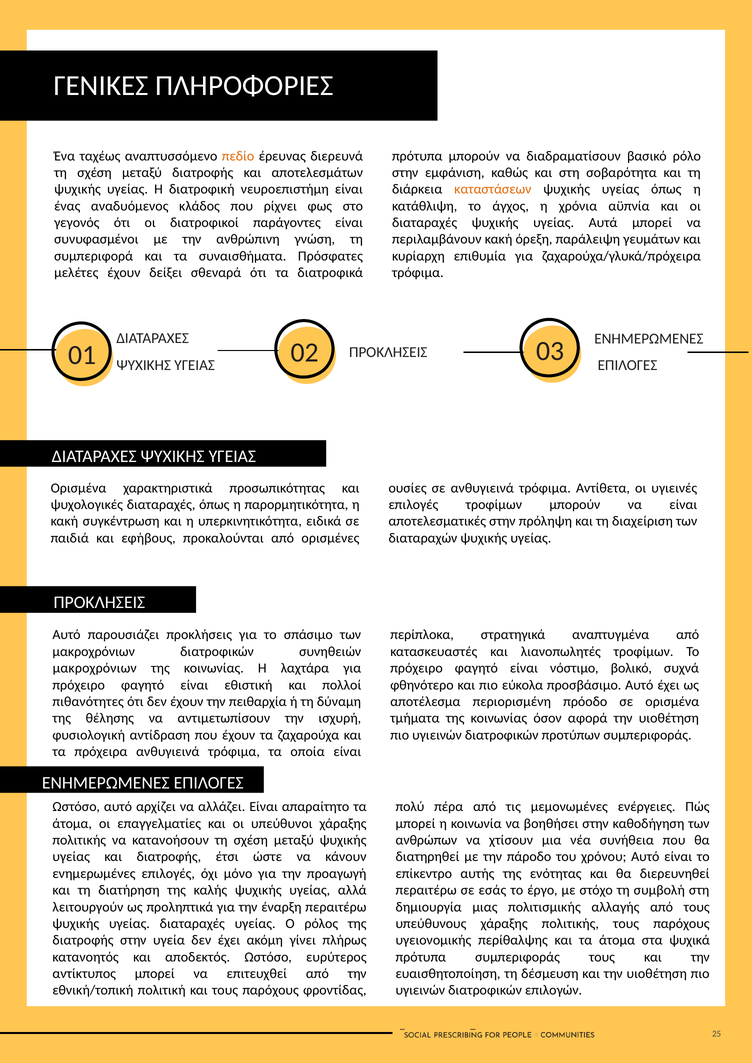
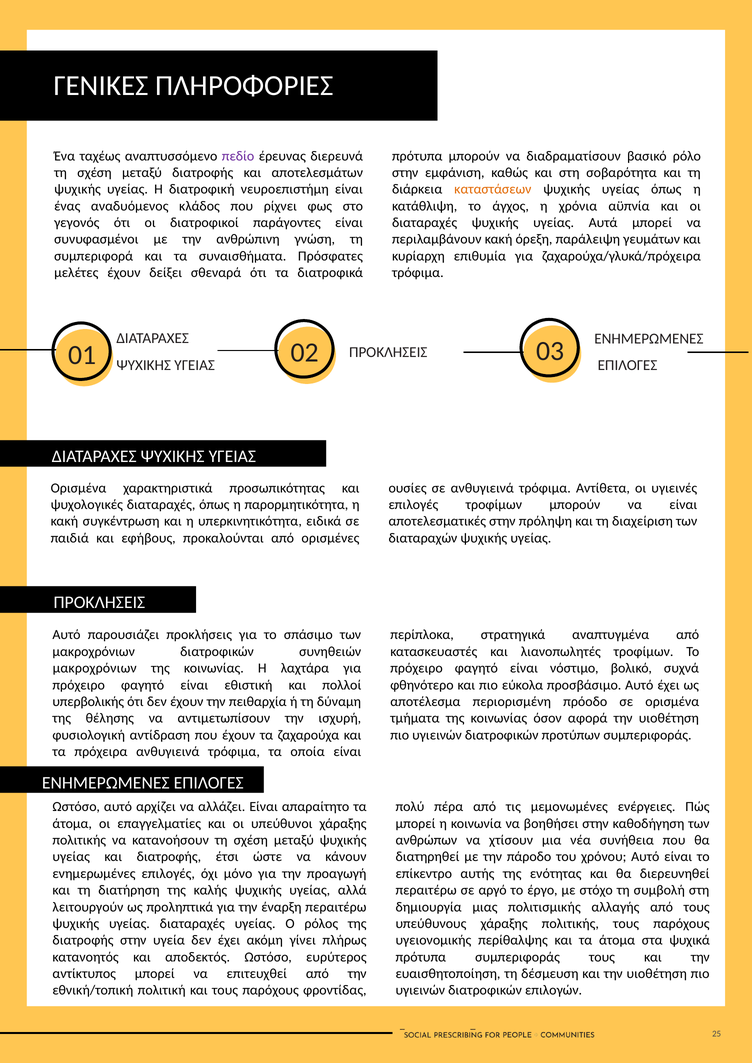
πεδίο colour: orange -> purple (238, 156)
πιθανότητες: πιθανότητες -> υπερβολικής (88, 702)
εσάς: εσάς -> αργό (493, 891)
